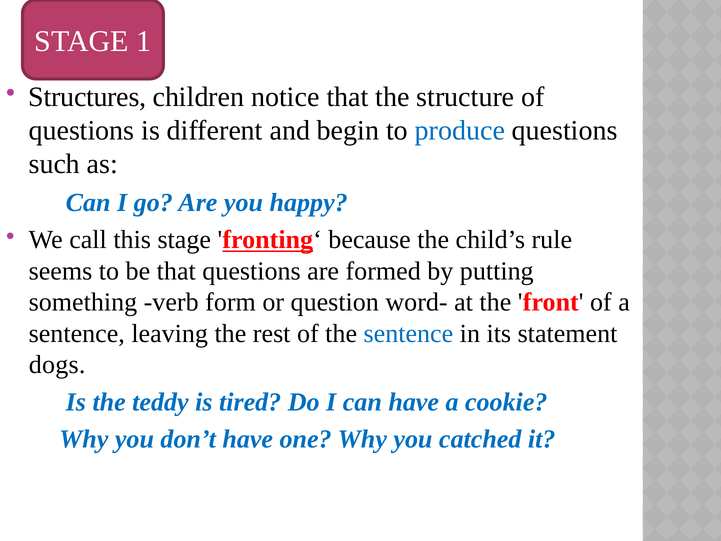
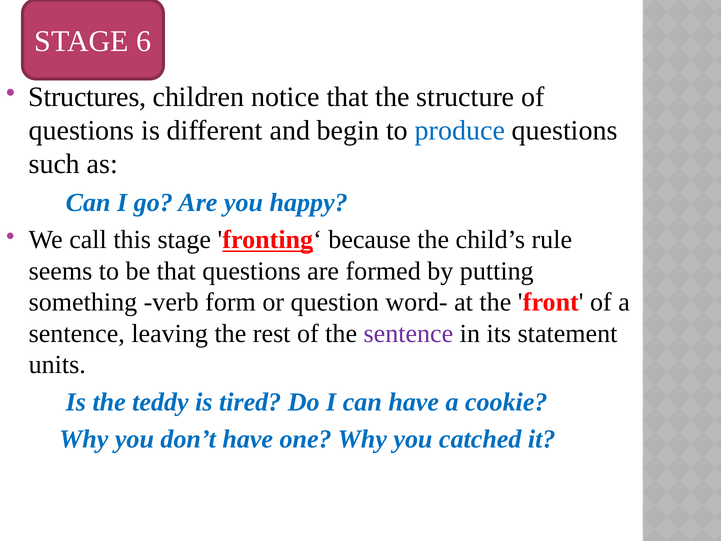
1: 1 -> 6 (144, 41)
sentence colour: blue -> purple (408, 333)
dogs: dogs -> units (57, 365)
